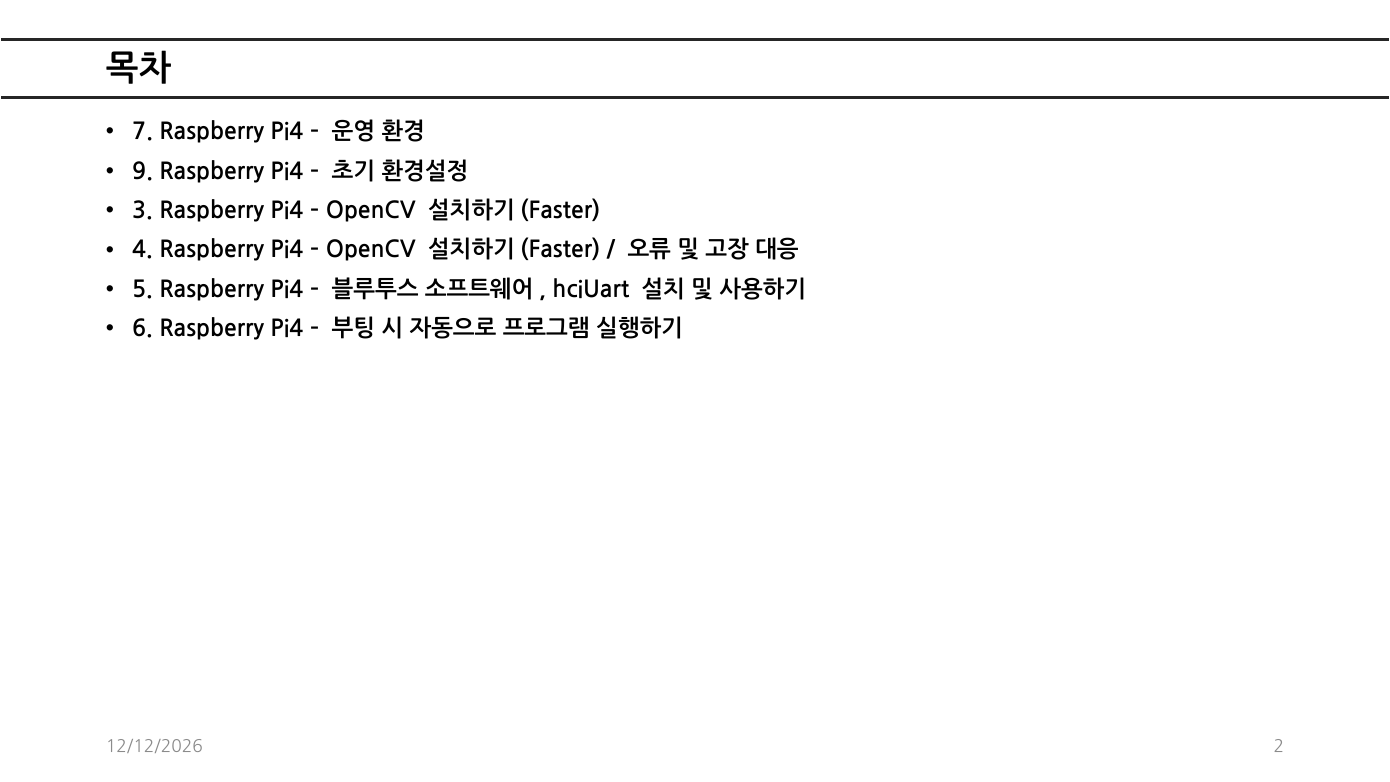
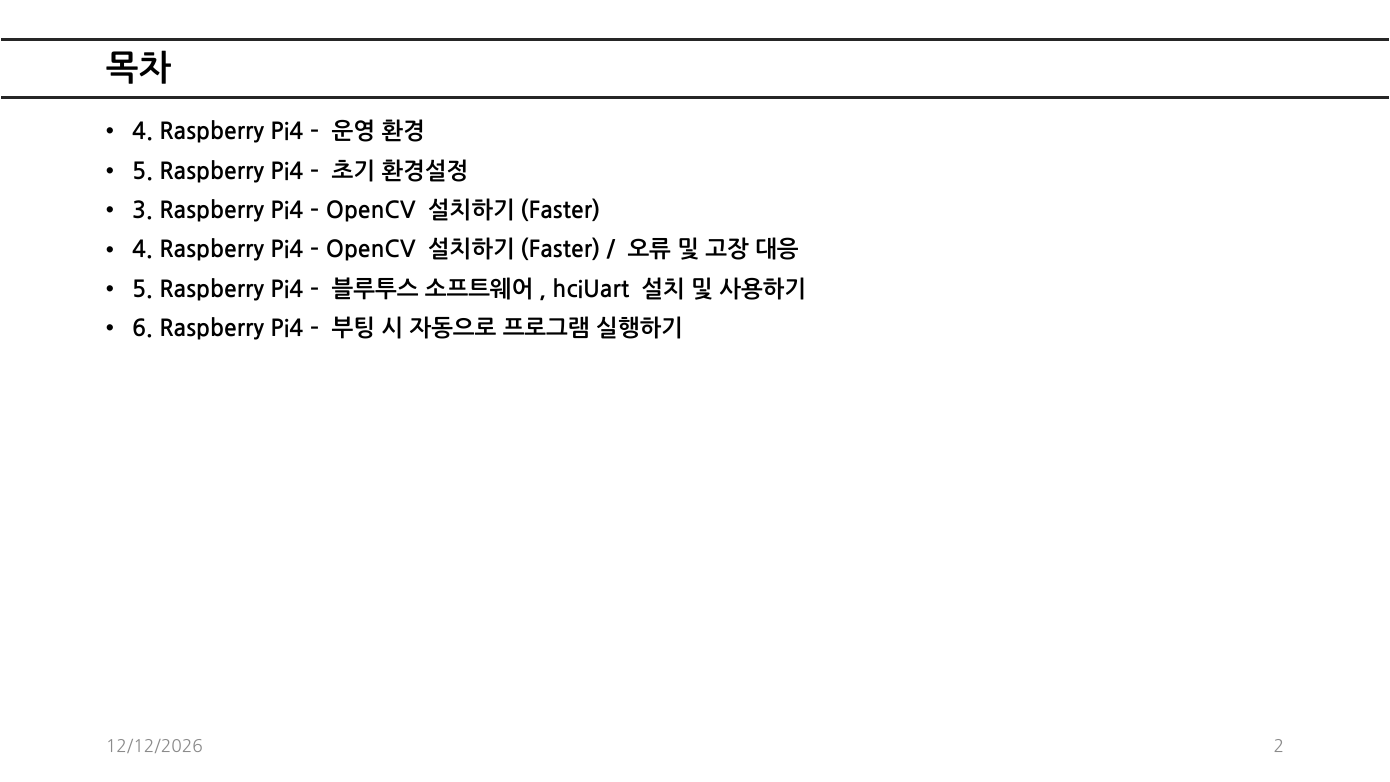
7: 7 -> 4 (143, 132)
9: 9 -> 5 (143, 171)
